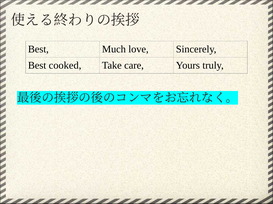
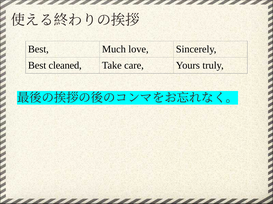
cooked: cooked -> cleaned (65, 66)
